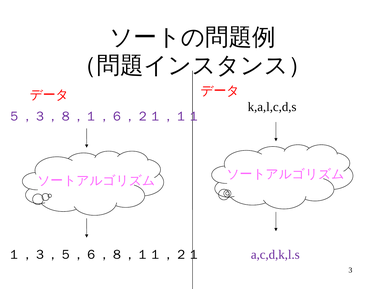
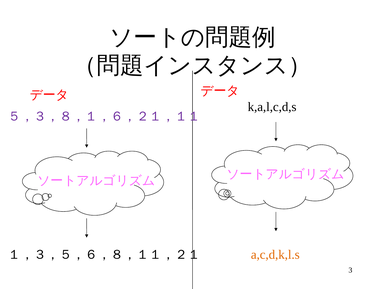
a,c,d,k,l.s colour: purple -> orange (275, 254)
